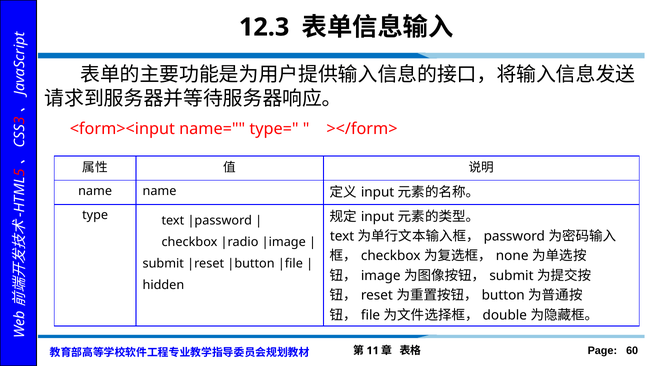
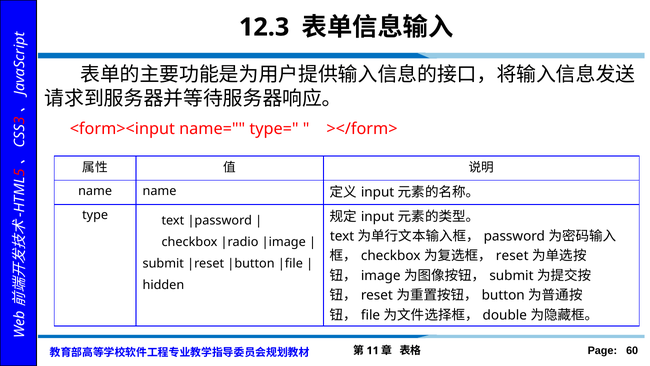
none: none -> reset (512, 256)
